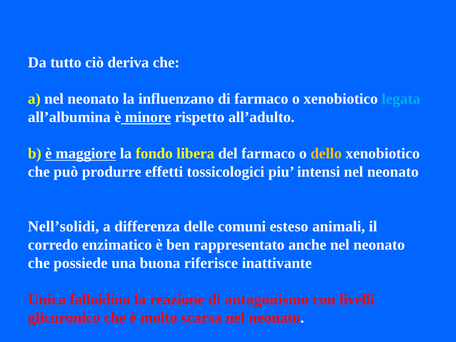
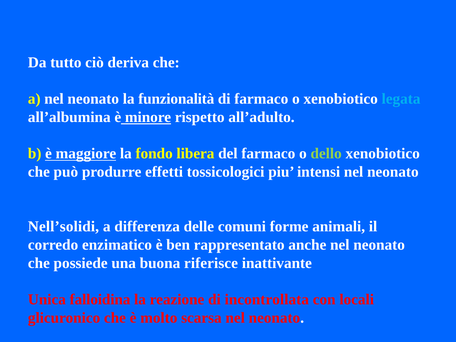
influenzano: influenzano -> funzionalità (176, 99)
dello colour: yellow -> light green (326, 154)
esteso: esteso -> forme (289, 227)
antagonismo: antagonismo -> incontrollata (267, 300)
livelli: livelli -> locali (357, 300)
